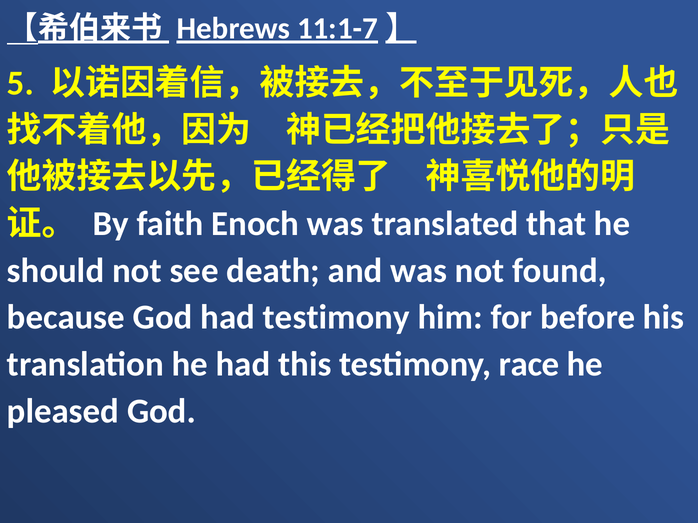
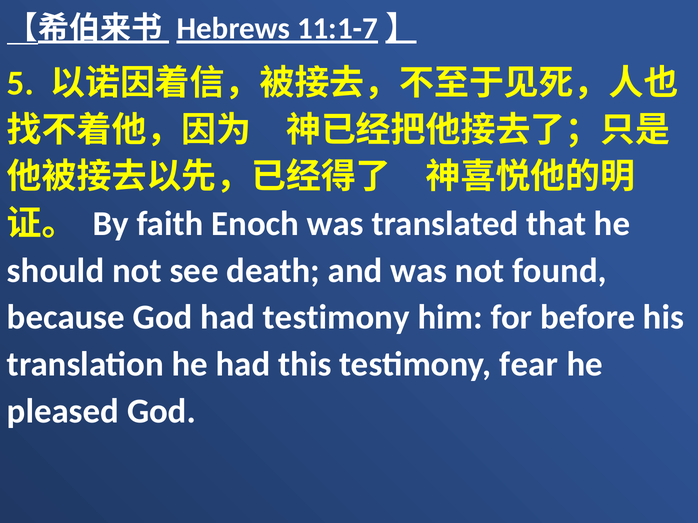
race: race -> fear (529, 365)
